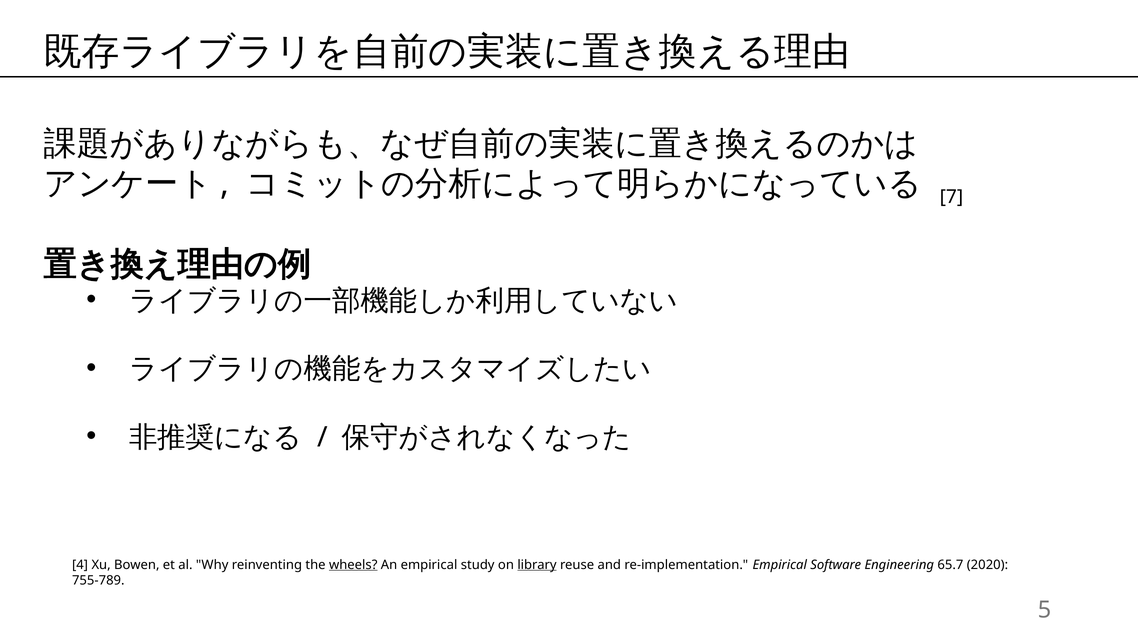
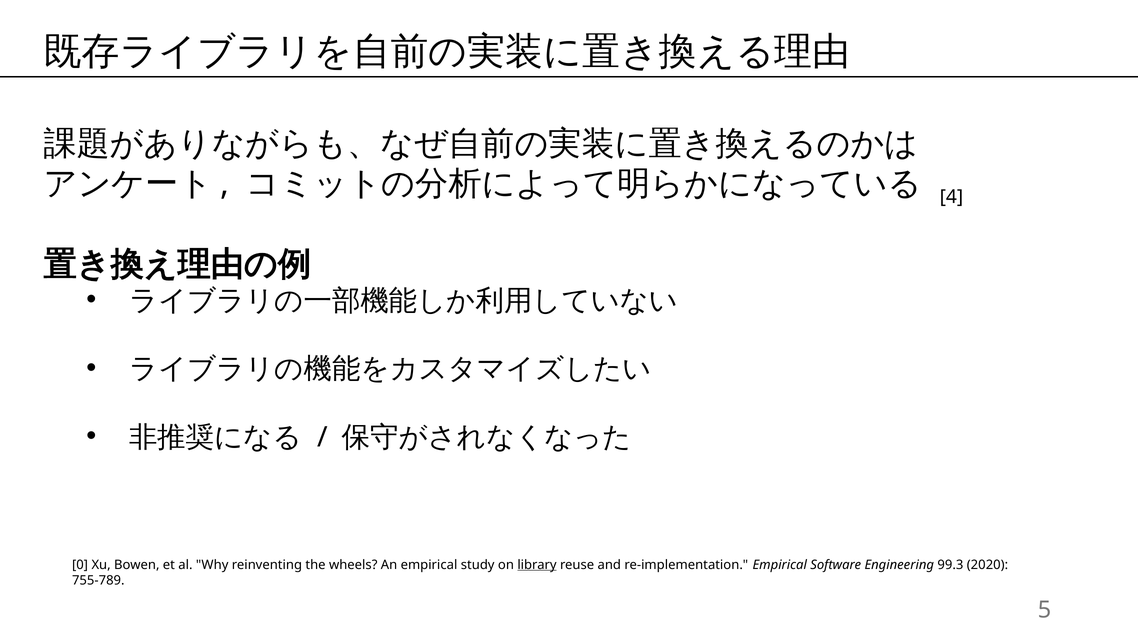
7: 7 -> 4 (951, 197)
4: 4 -> 0 (80, 565)
wheels underline: present -> none (353, 565)
65.7: 65.7 -> 99.3 (950, 565)
